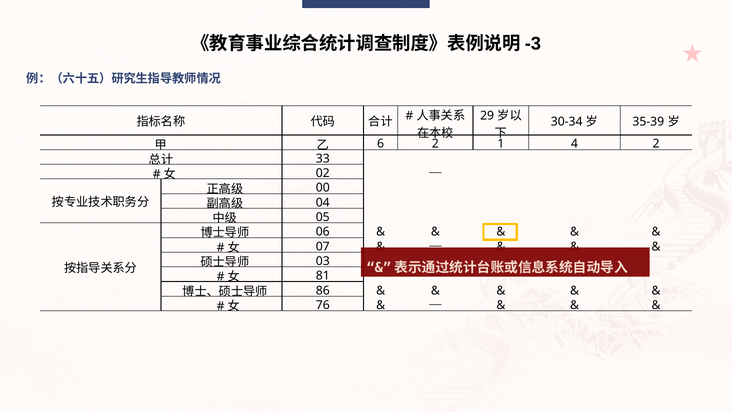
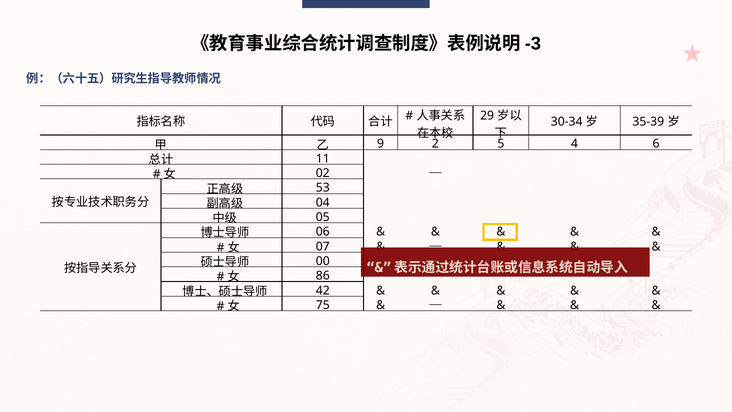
6: 6 -> 9 (381, 144)
1: 1 -> 5 (501, 144)
4 2: 2 -> 6 (656, 144)
33: 33 -> 11 (323, 158)
00: 00 -> 53 (323, 188)
03: 03 -> 00 (323, 261)
81: 81 -> 86 (323, 276)
86: 86 -> 42 (323, 290)
76: 76 -> 75 (323, 305)
